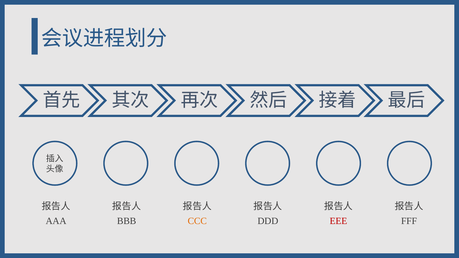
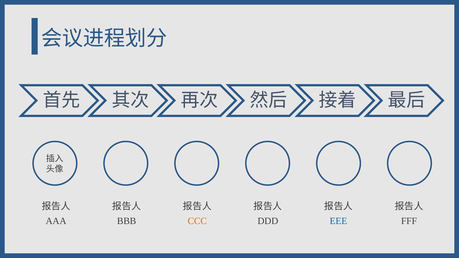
EEE colour: red -> blue (338, 221)
